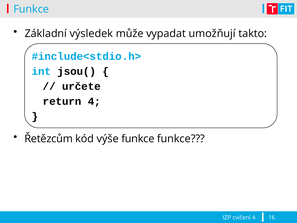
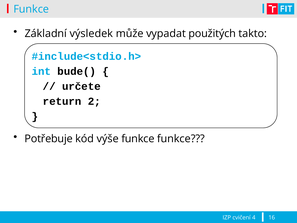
umožňují: umožňují -> použitých (212, 34)
jsou(: jsou( -> bude( (77, 71)
return 4: 4 -> 2 (94, 101)
Řetězcům: Řetězcům -> Potřebuje (49, 139)
